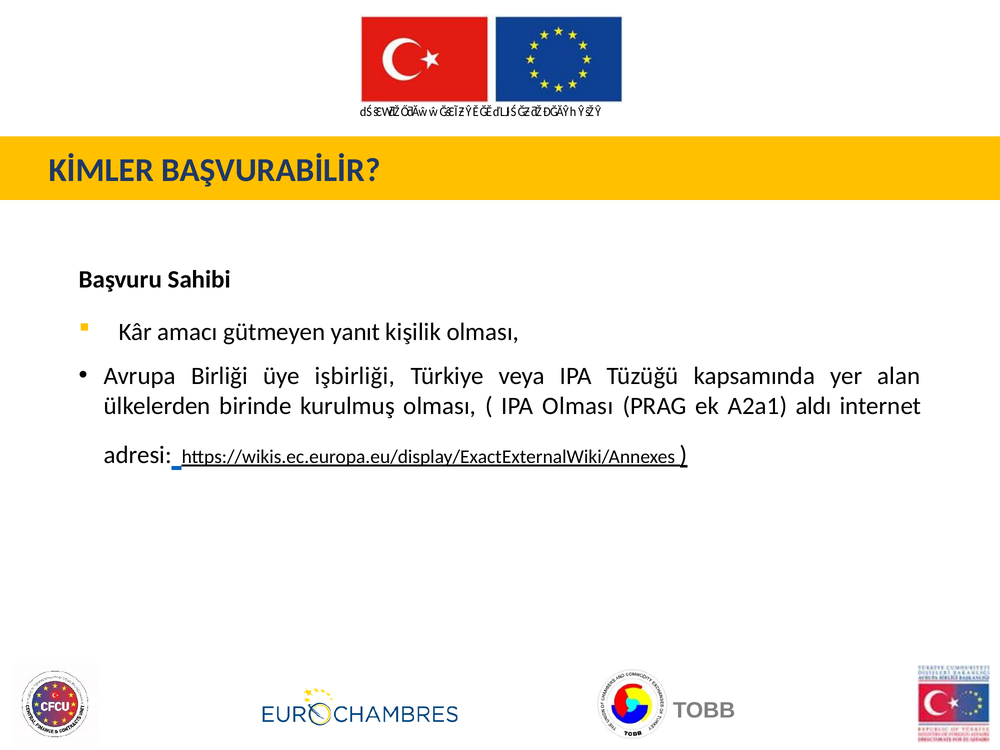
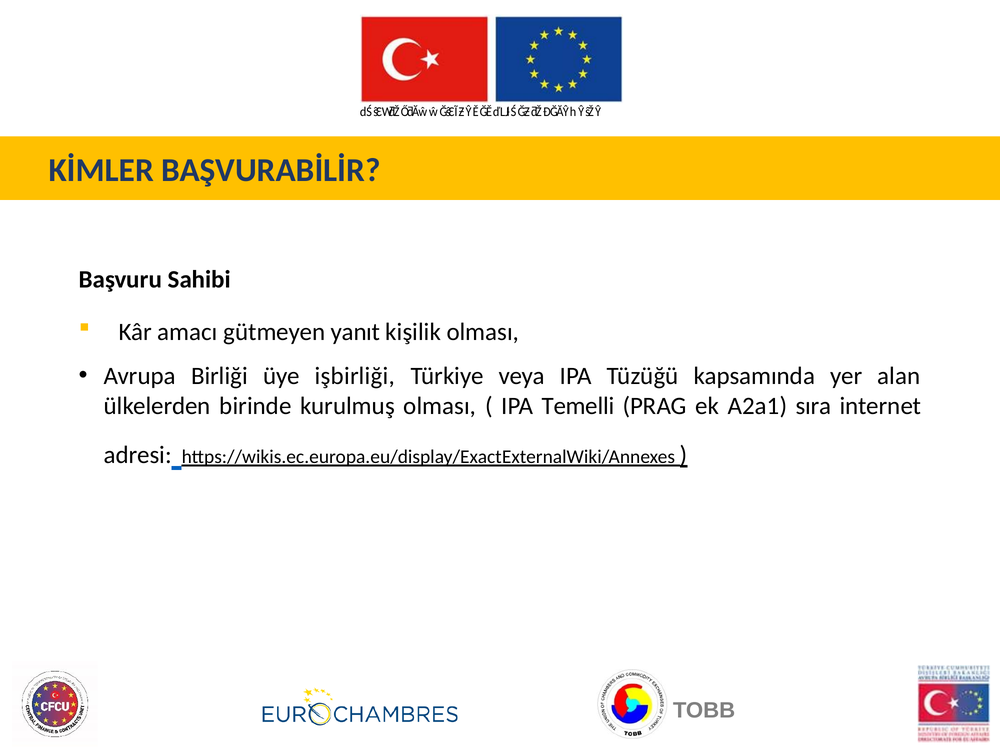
IPA Olması: Olması -> Temelli (578, 406)
aldı: aldı -> sıra (814, 406)
